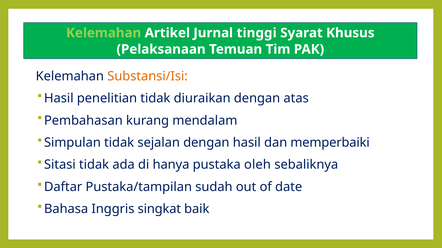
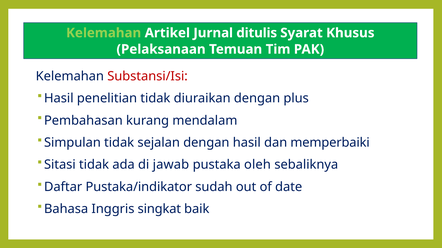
tinggi: tinggi -> ditulis (257, 33)
Substansi/Isi colour: orange -> red (148, 76)
atas: atas -> plus (296, 99)
hanya: hanya -> jawab (171, 165)
Pustaka/tampilan: Pustaka/tampilan -> Pustaka/indikator (139, 187)
